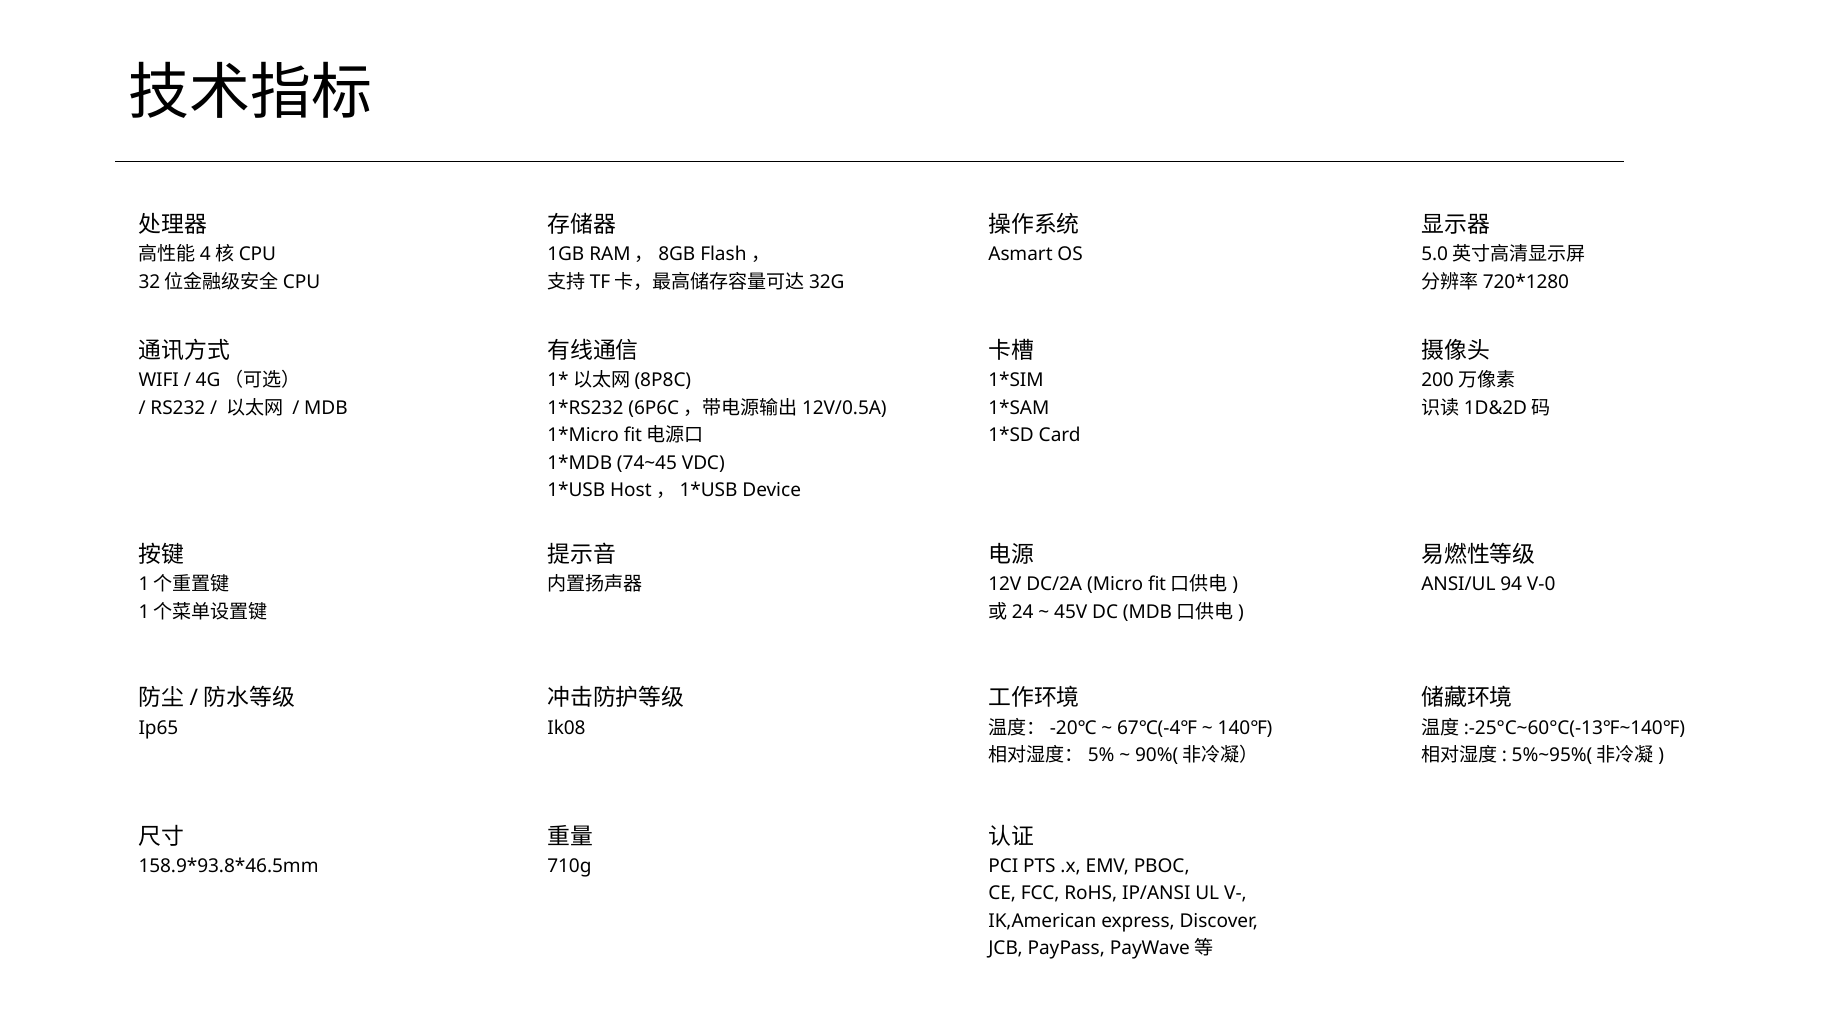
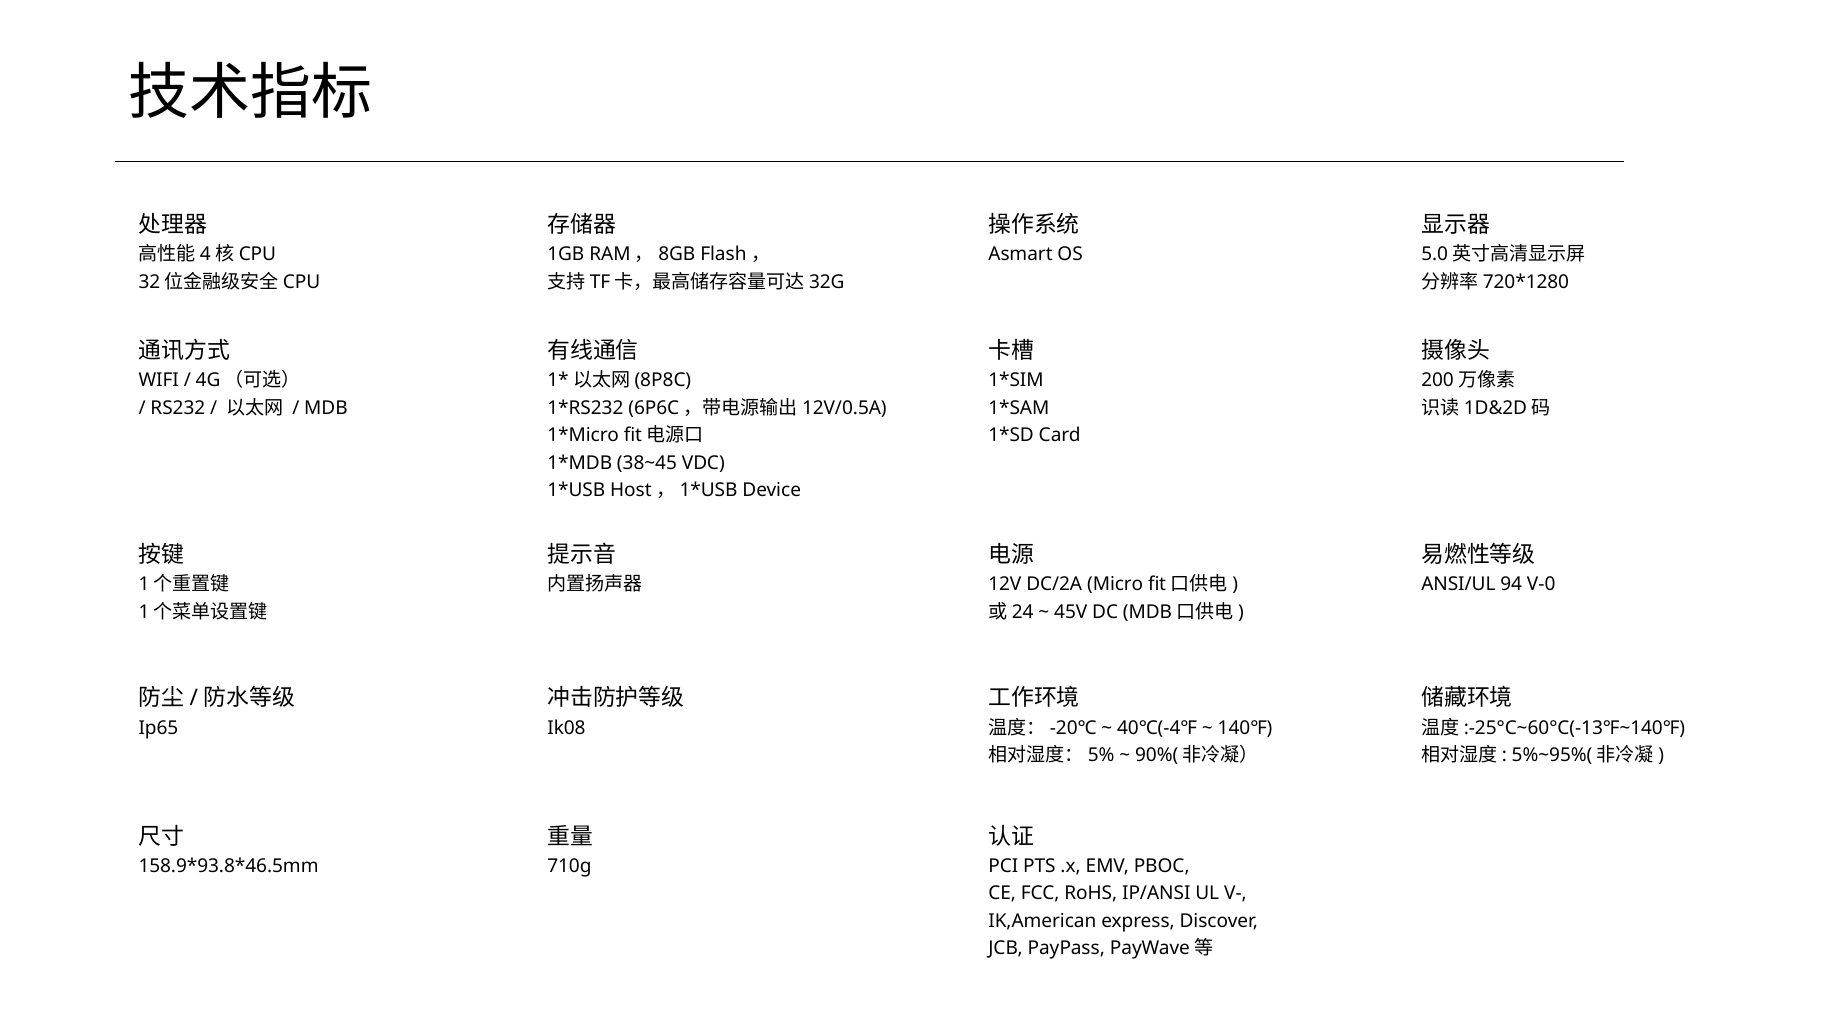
74~45: 74~45 -> 38~45 (647, 463)
67℃(-4℉: 67℃(-4℉ -> 40℃(-4℉ (1157, 728)
